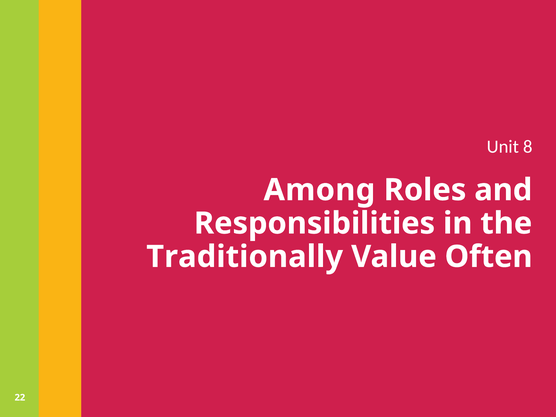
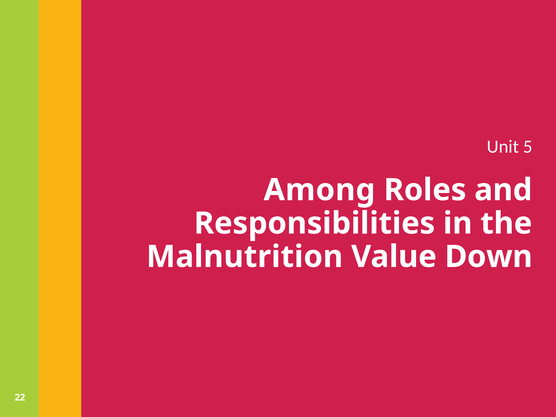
8: 8 -> 5 (528, 147)
Traditionally: Traditionally -> Malnutrition (245, 257)
Often: Often -> Down (489, 257)
